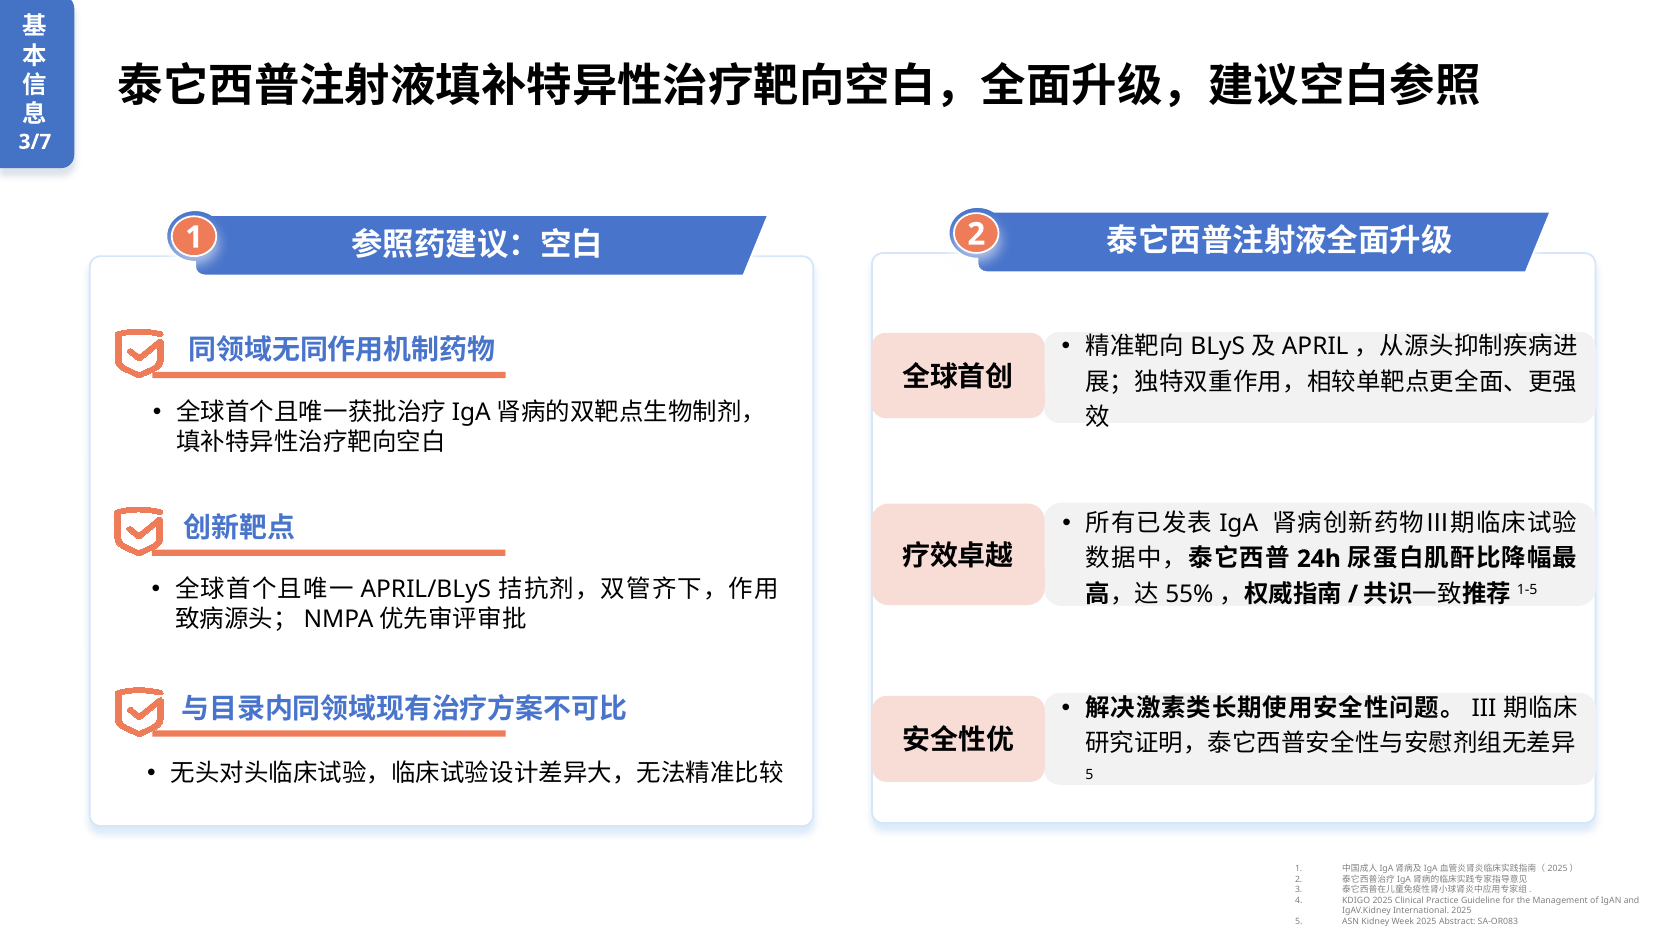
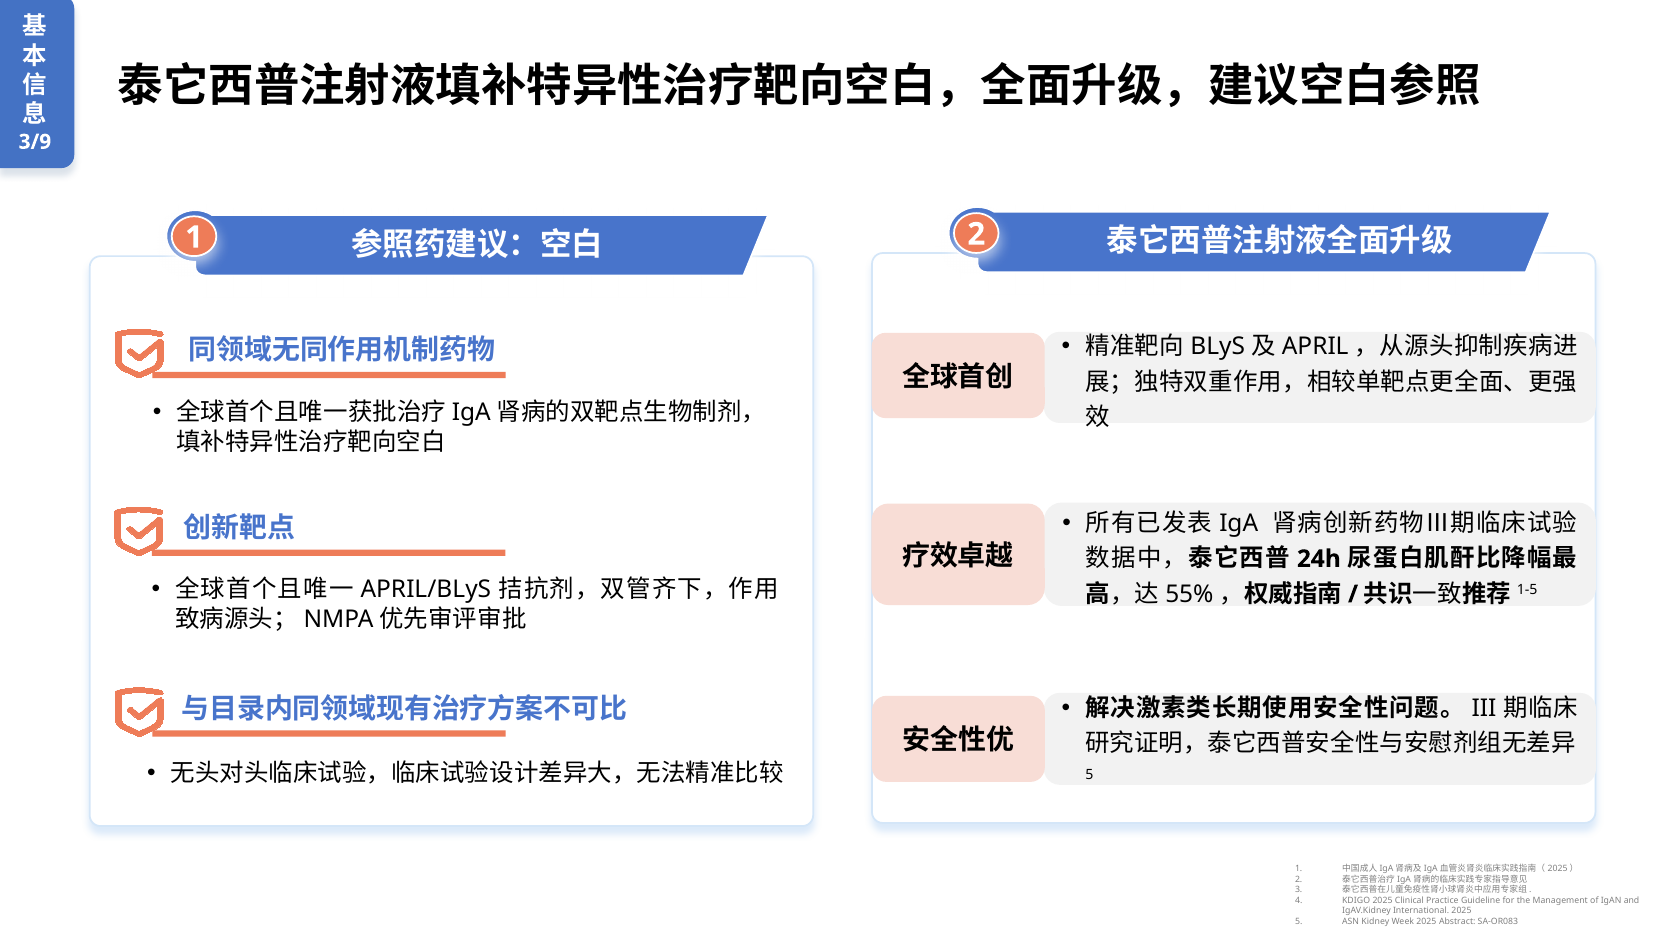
3/7: 3/7 -> 3/9 (35, 142)
